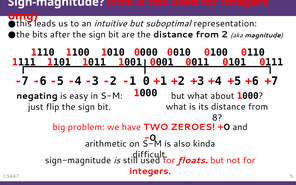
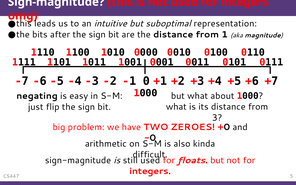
2: 2 -> 1 (225, 34)
8: 8 -> 3 (217, 118)
